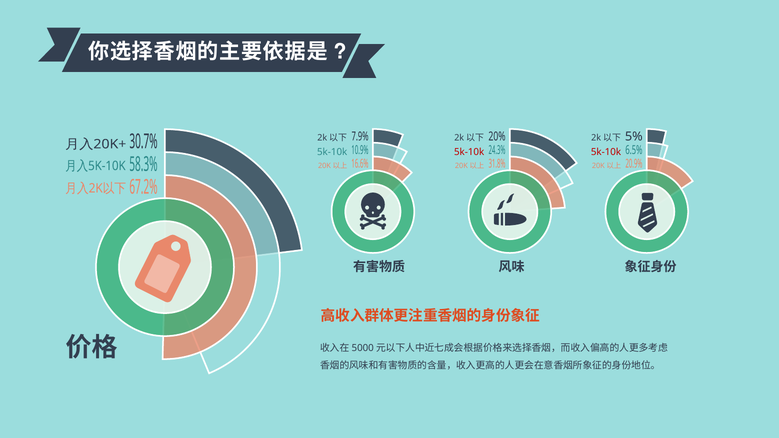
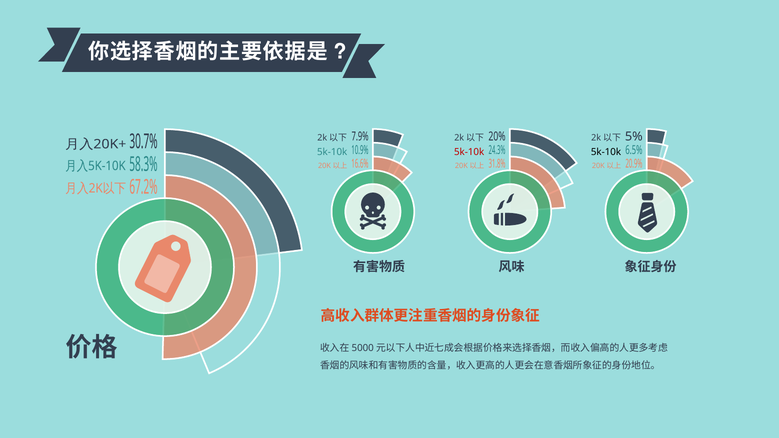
5k-10k colour: red -> black (606, 152)
